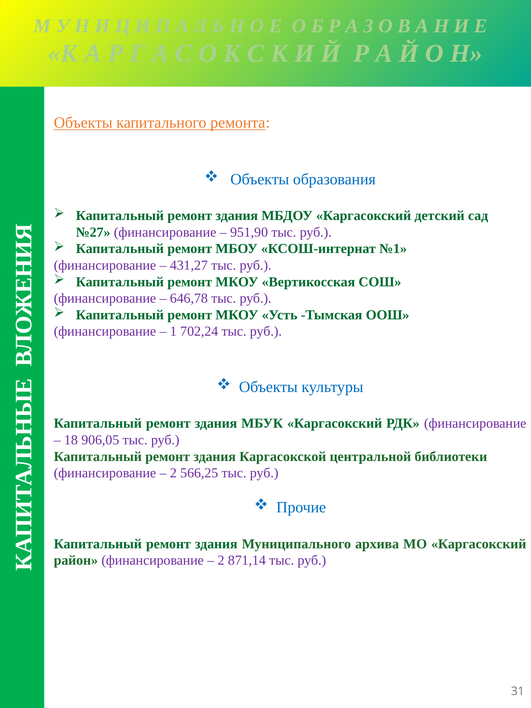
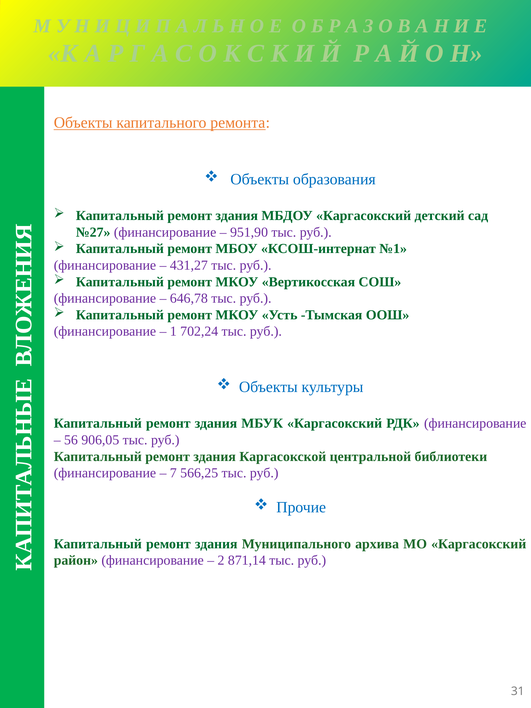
18: 18 -> 56 (71, 440)
2: 2 -> 7 (173, 473)
